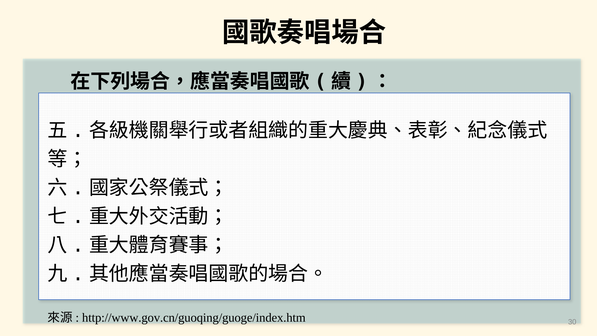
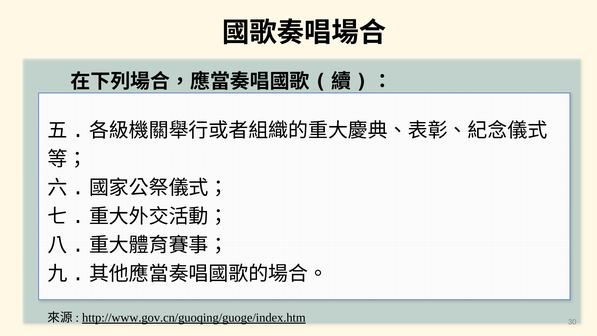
http://www.gov.cn/guoqing/guoge/index.htm underline: none -> present (194, 318)
